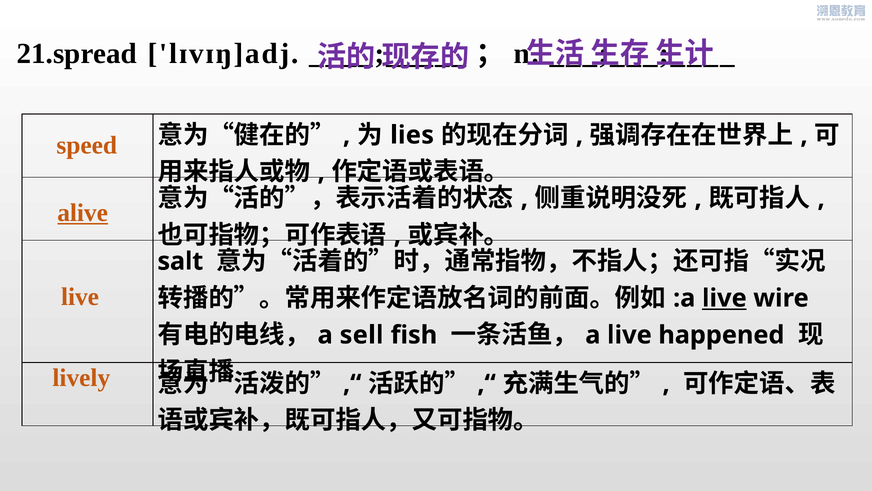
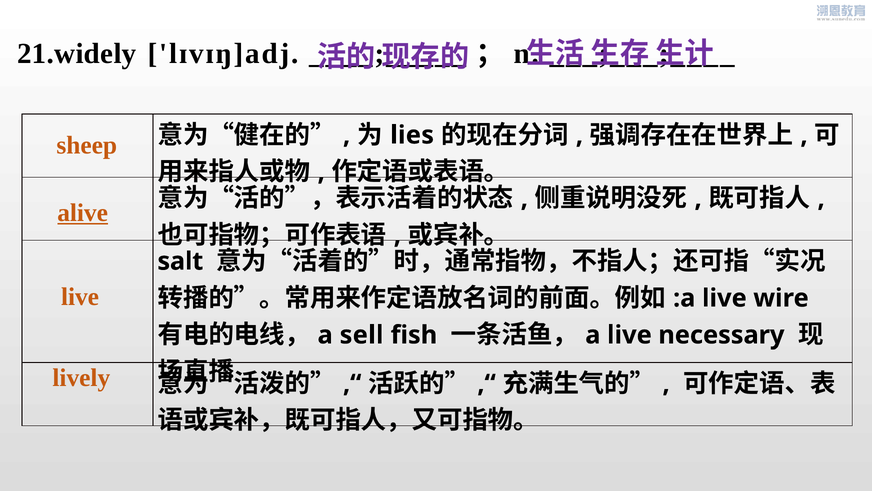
21.spread: 21.spread -> 21.widely (77, 54)
speed: speed -> sheep (87, 145)
live underline: present -> none (724, 298)
happened: happened -> necessary (721, 335)
